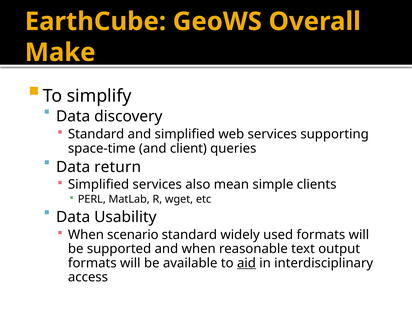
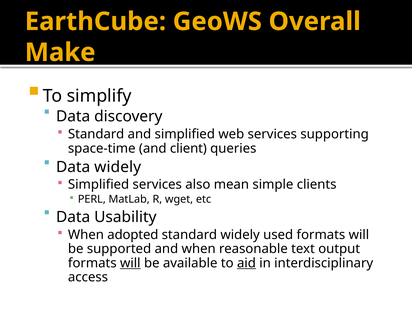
Data return: return -> widely (118, 167)
scenario: scenario -> adopted (133, 235)
will underline: none -> present (130, 263)
